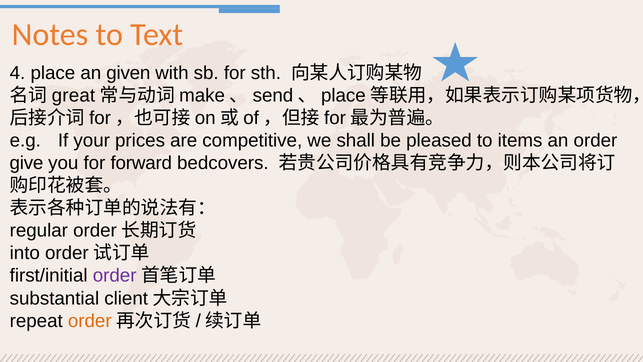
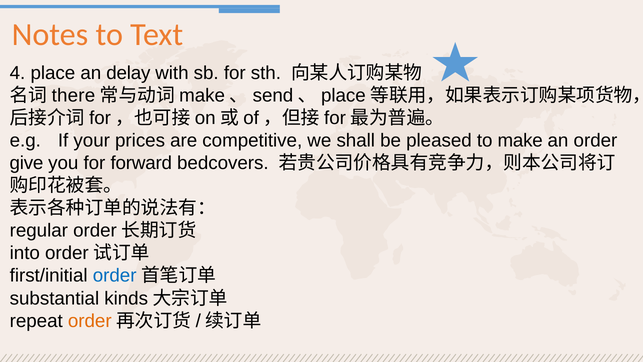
given: given -> delay (128, 73)
great: great -> there (73, 95)
to items: items -> make (520, 140)
order colour: purple -> blue (115, 276)
client: client -> kinds (126, 298)
